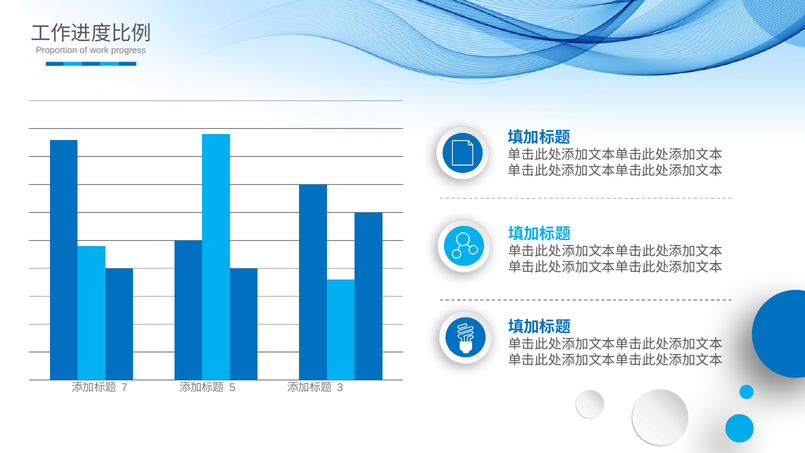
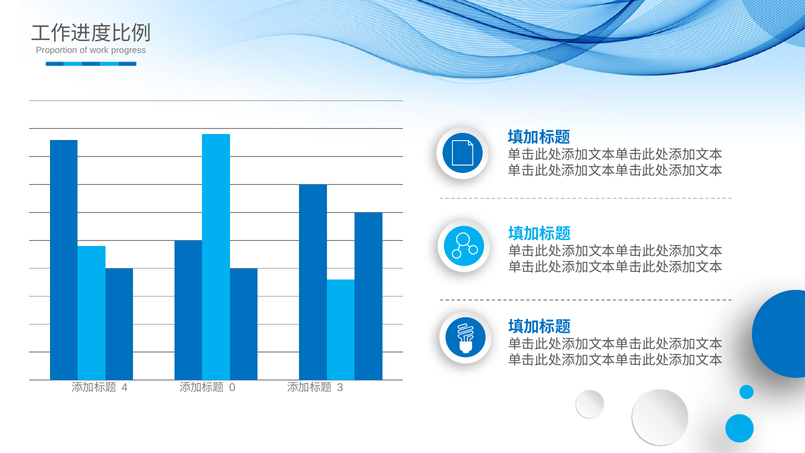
7: 7 -> 4 (125, 387)
5: 5 -> 0 (232, 387)
